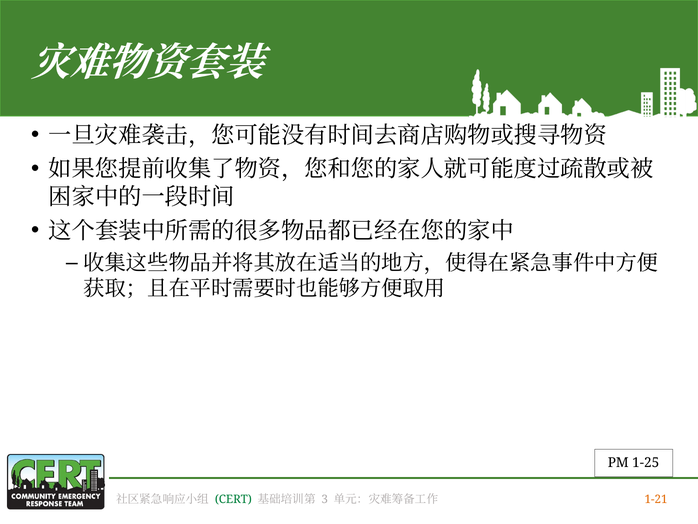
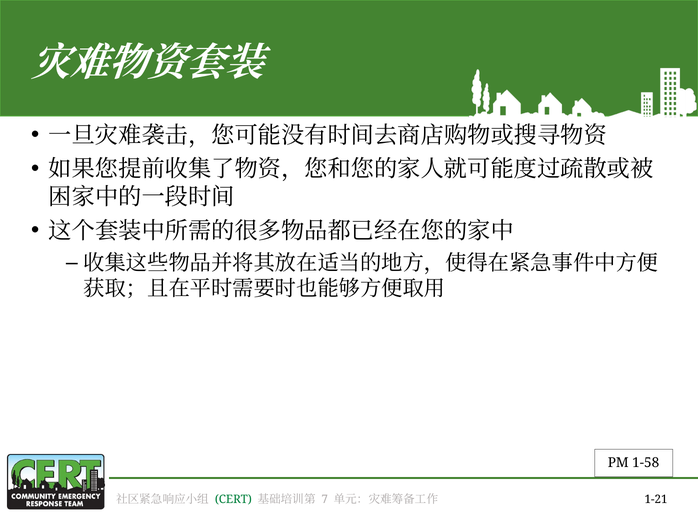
1-25: 1-25 -> 1-58 (646, 462)
3: 3 -> 7 (325, 499)
1-21 colour: orange -> black (656, 499)
